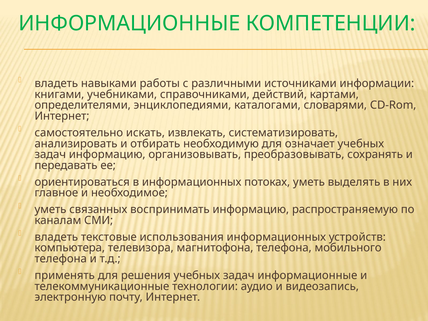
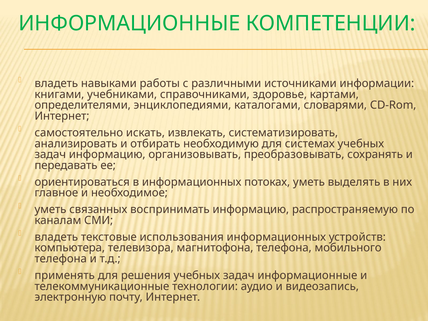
действий: действий -> здоровье (280, 94)
означает: означает -> системах (310, 144)
